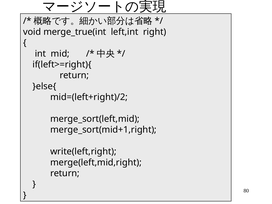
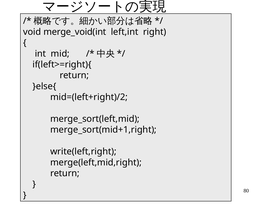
merge_true(int: merge_true(int -> merge_void(int (75, 32)
